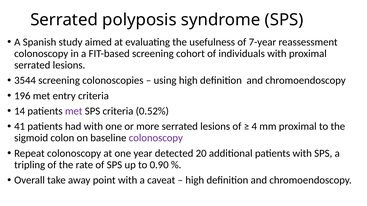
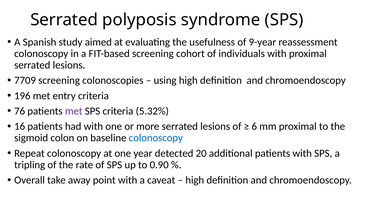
7-year: 7-year -> 9-year (262, 42)
3544: 3544 -> 7709 (25, 81)
14: 14 -> 76 (20, 111)
0.52%: 0.52% -> 5.32% (152, 111)
41: 41 -> 16 (20, 127)
4: 4 -> 6 (254, 127)
colonoscopy colour: purple -> blue (156, 138)
